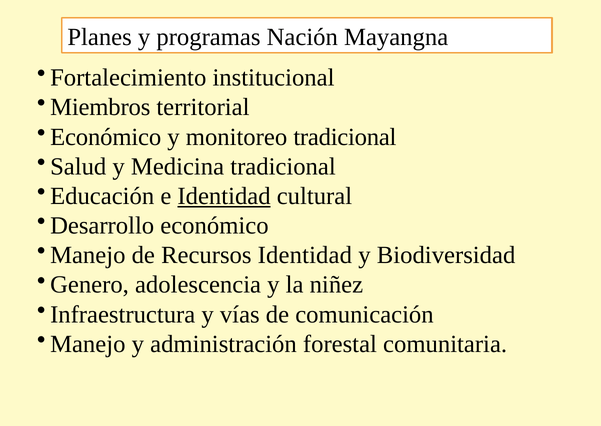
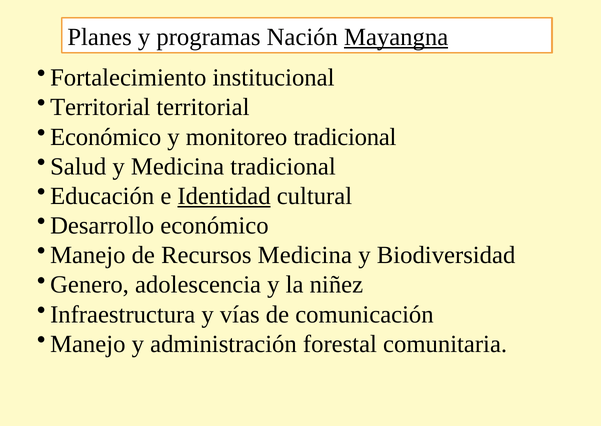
Mayangna underline: none -> present (396, 37)
Miembros: Miembros -> Territorial (100, 107)
Recursos Identidad: Identidad -> Medicina (305, 255)
